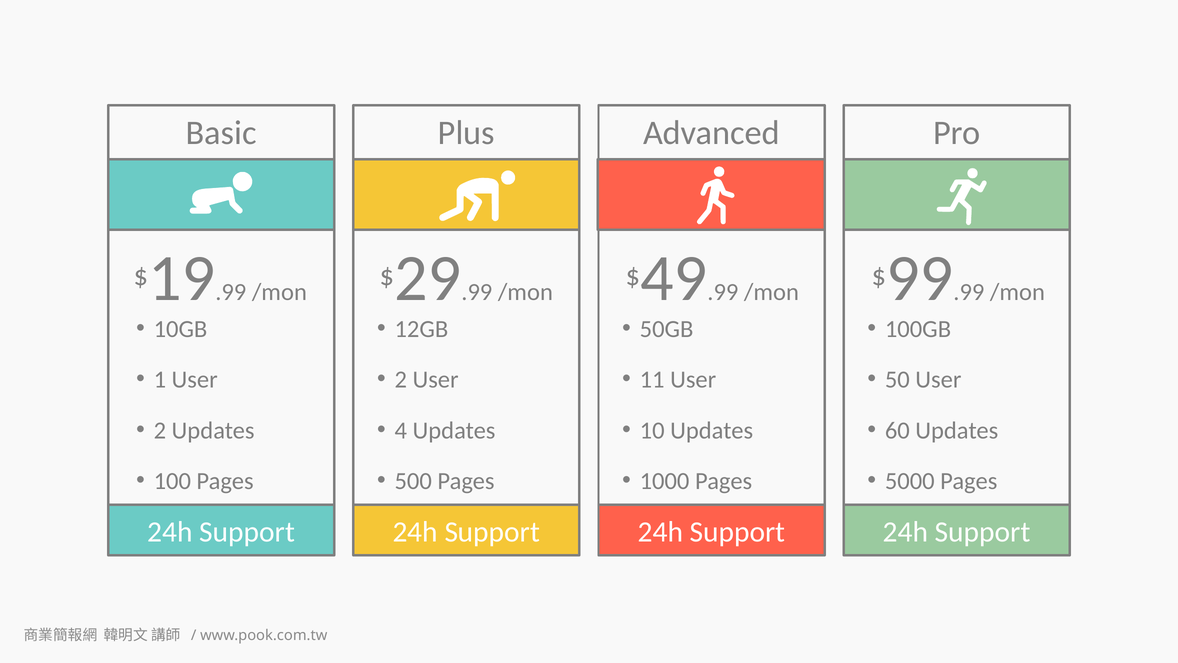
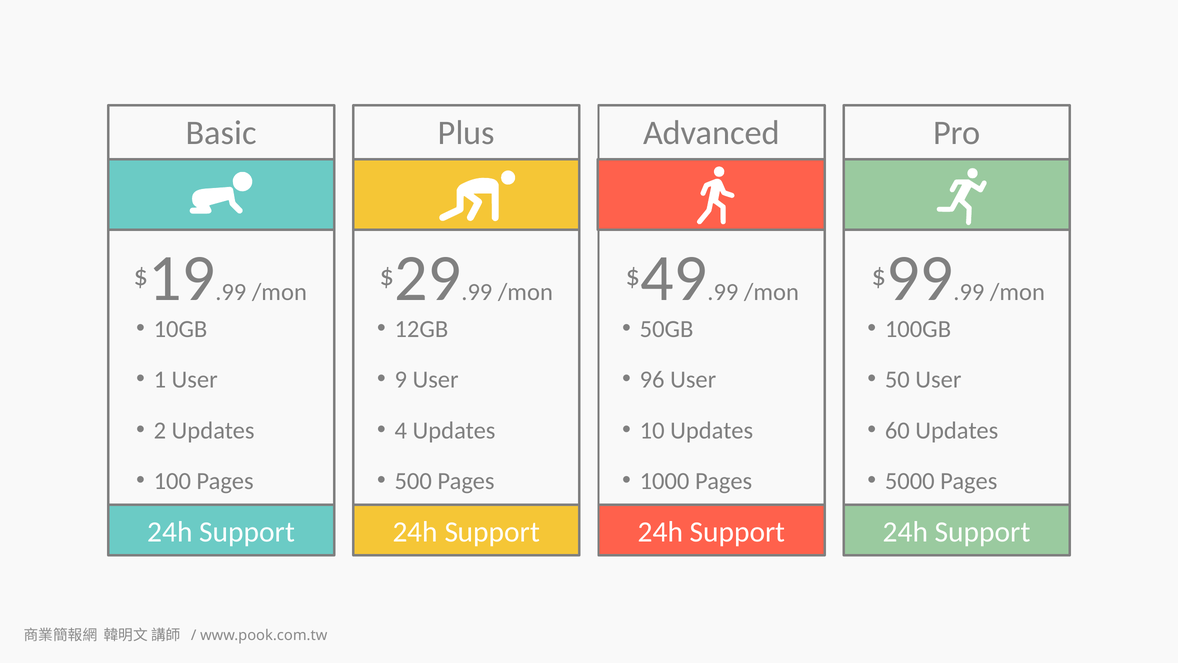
2: 2 -> 9 (401, 380)
11: 11 -> 96 (652, 380)
